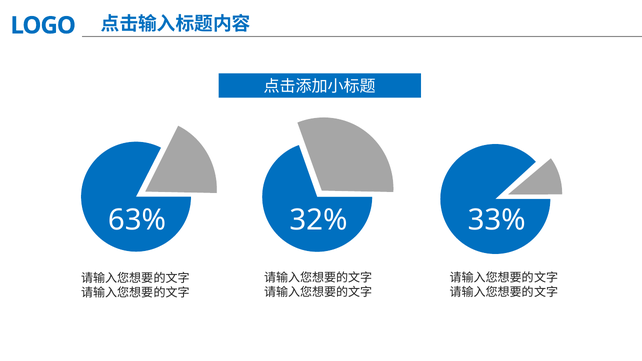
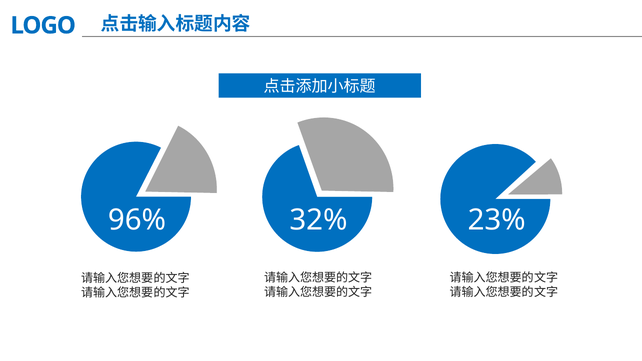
63%: 63% -> 96% (137, 220)
33%: 33% -> 23% (497, 220)
